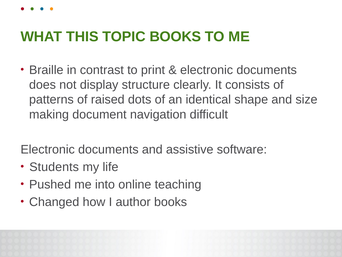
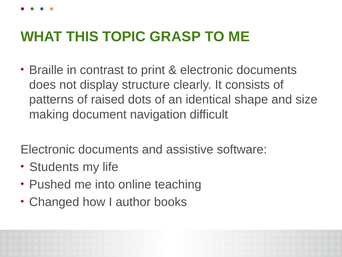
TOPIC BOOKS: BOOKS -> GRASP (175, 37)
